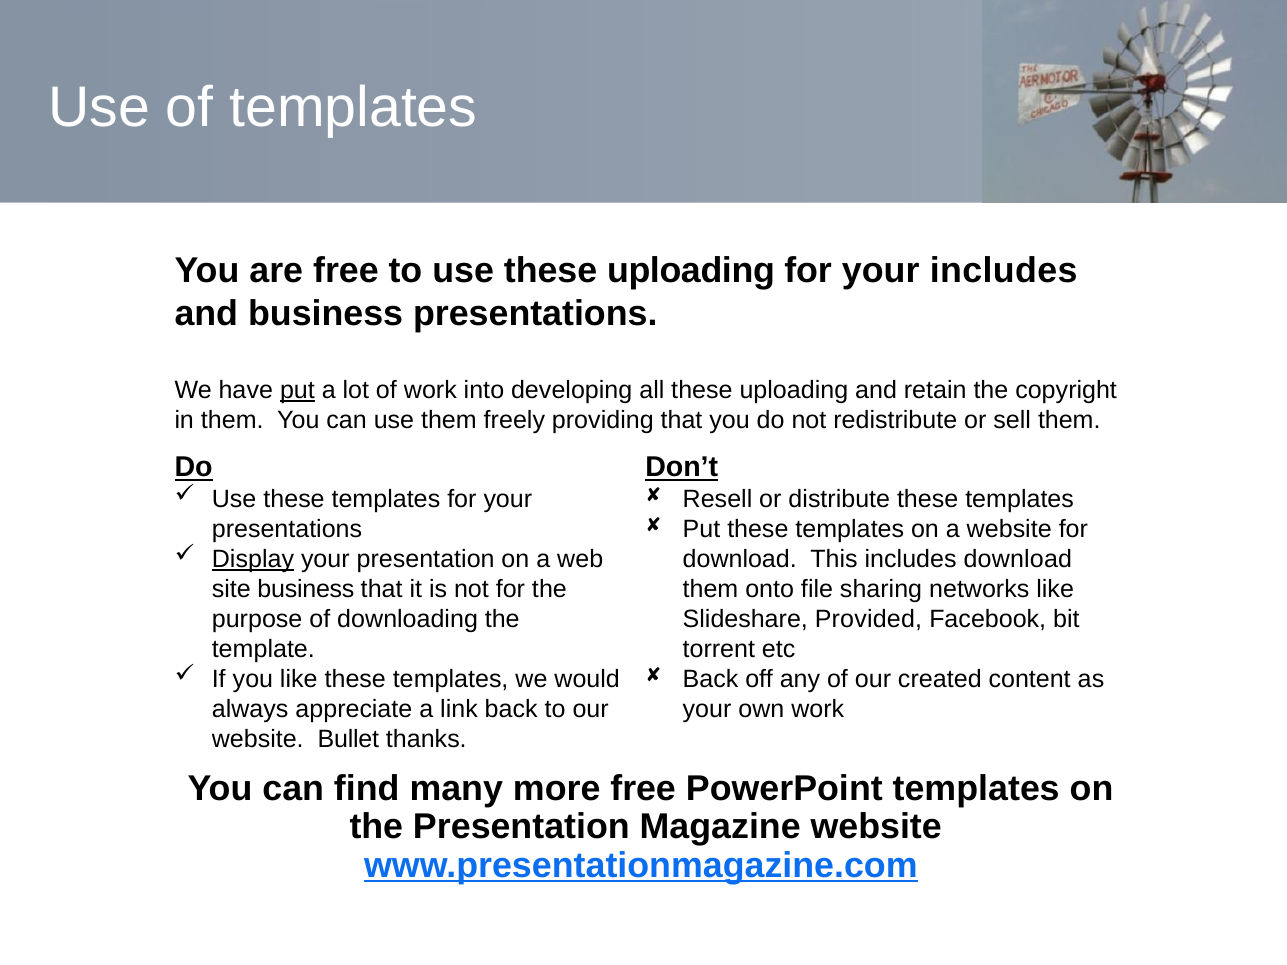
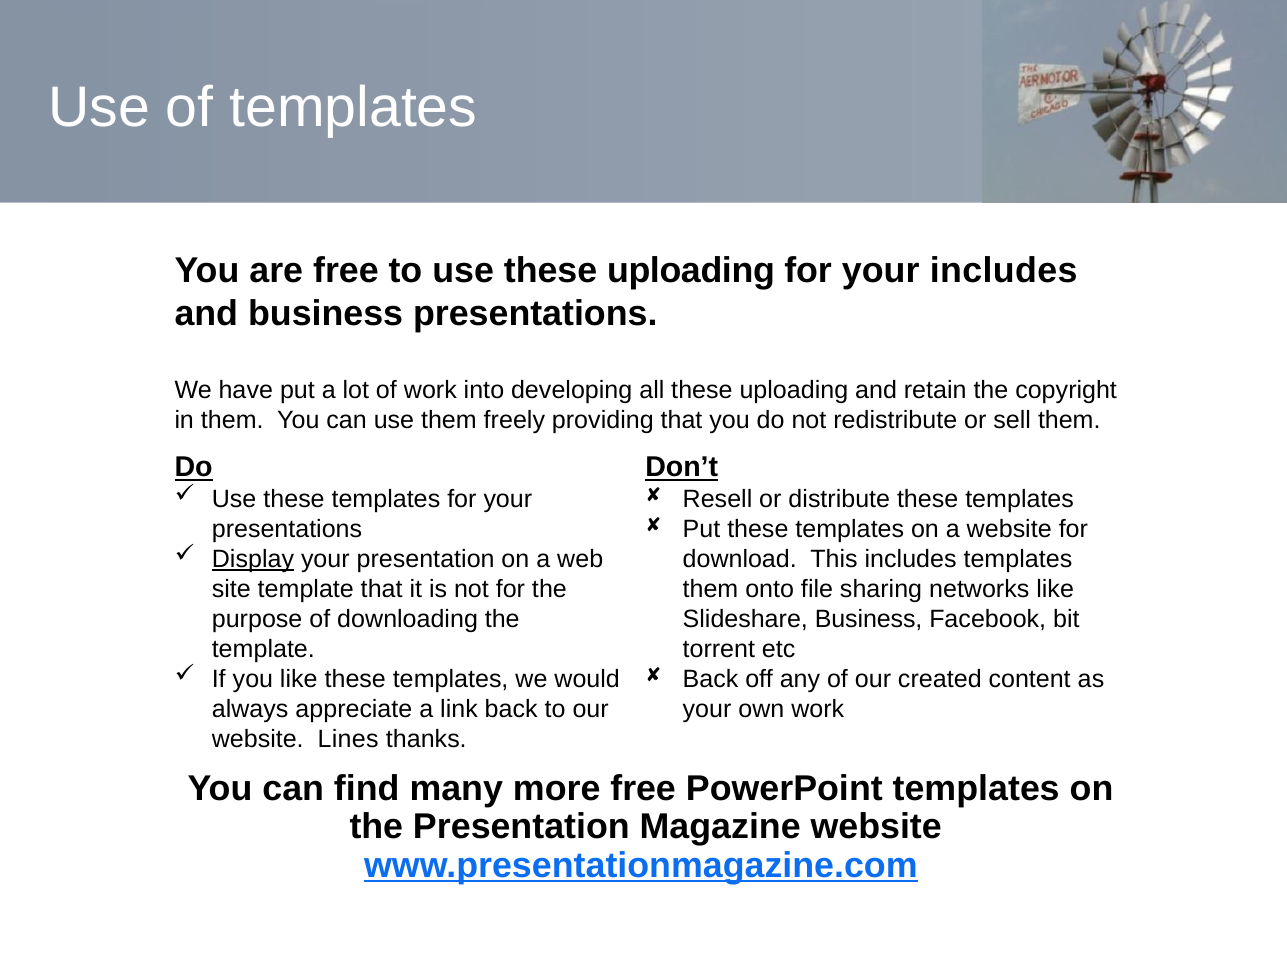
put underline: present -> none (297, 390)
includes download: download -> templates (1018, 559)
site business: business -> template (306, 589)
Slideshare Provided: Provided -> Business (869, 620)
Bullet: Bullet -> Lines (348, 740)
